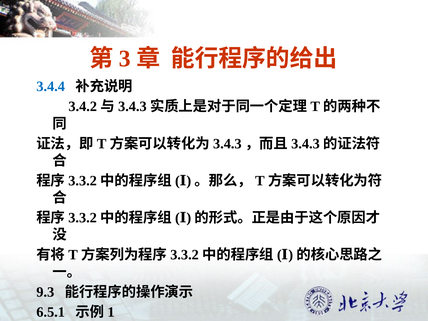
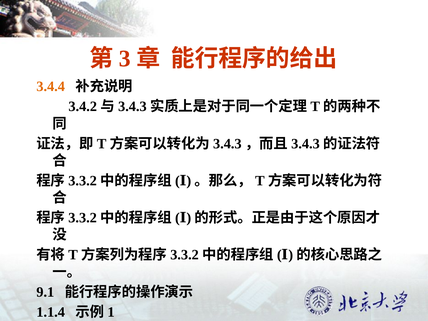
3.4.4 colour: blue -> orange (51, 87)
9.3: 9.3 -> 9.1 (45, 292)
6.5.1: 6.5.1 -> 1.1.4 (51, 312)
